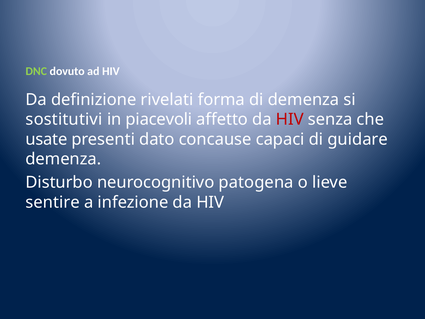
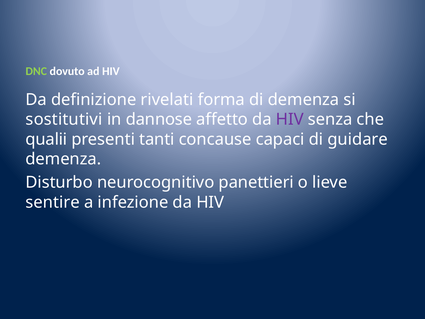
piacevoli: piacevoli -> dannose (159, 119)
HIV colour: red -> purple (290, 119)
usate: usate -> qualii (46, 139)
dato: dato -> tanti (157, 139)
patogena: patogena -> panettieri (256, 182)
